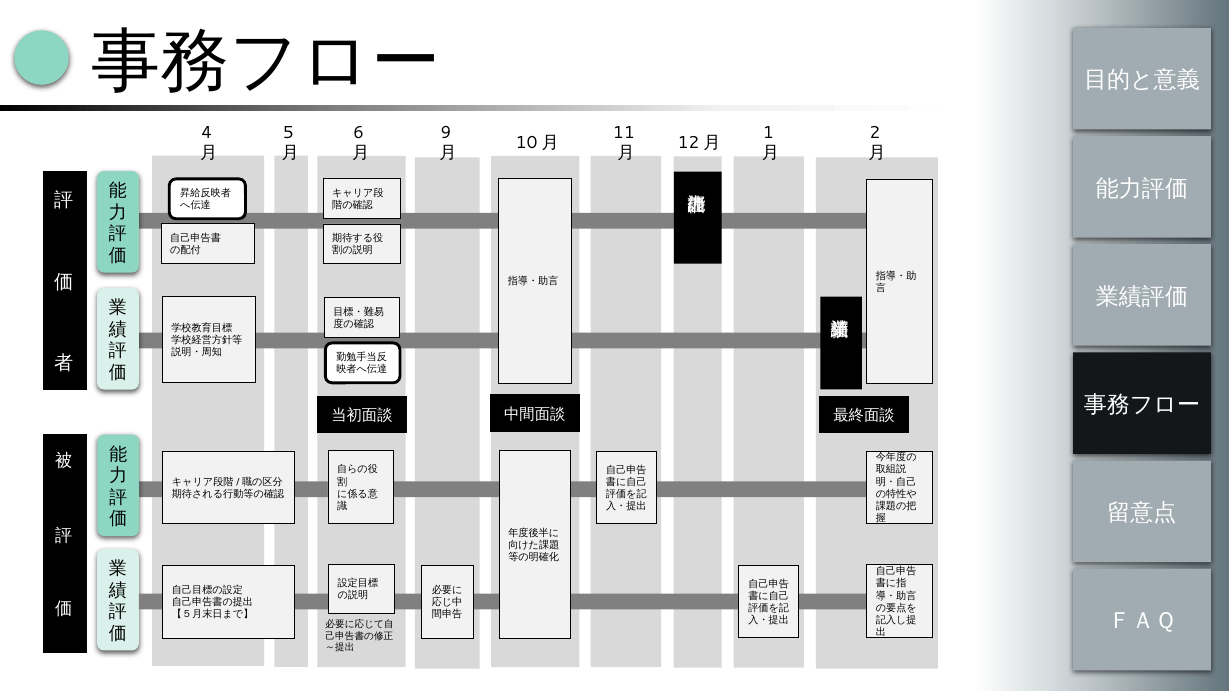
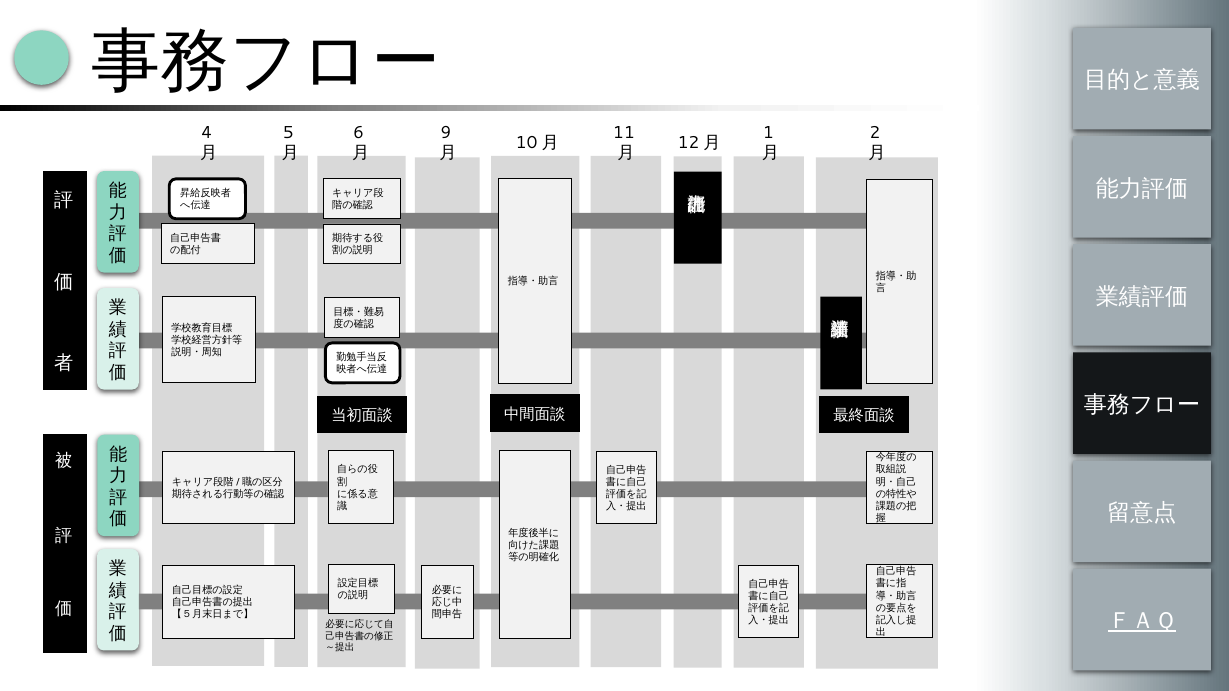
ＦＡＱ underline: none -> present (1142, 621)
